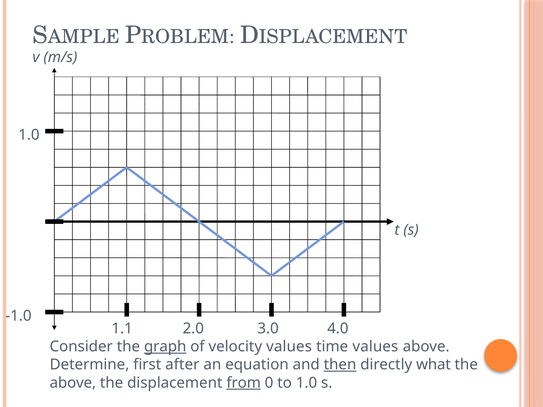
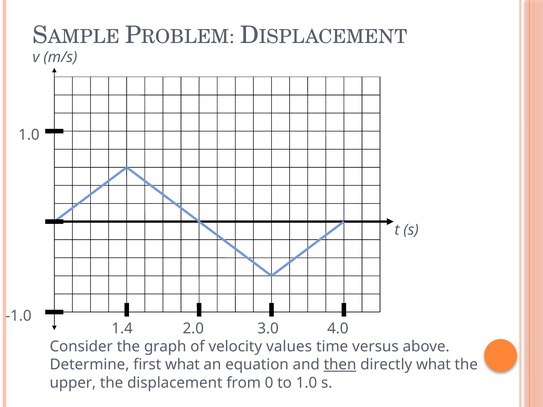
1.1: 1.1 -> 1.4 (122, 329)
graph underline: present -> none (165, 347)
time values: values -> versus (375, 347)
first after: after -> what (182, 365)
above: above -> upper (73, 383)
from underline: present -> none (244, 383)
